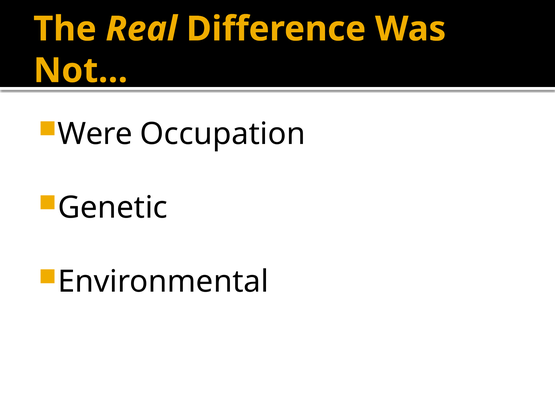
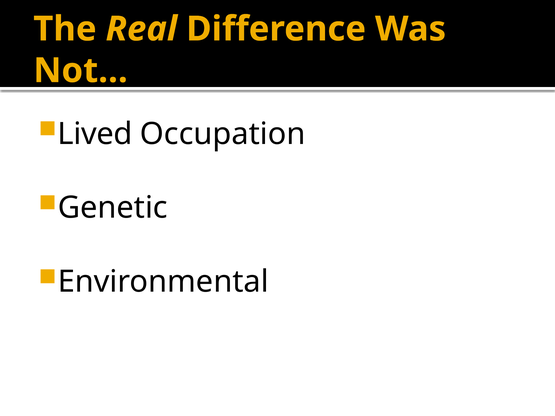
Were: Were -> Lived (95, 134)
